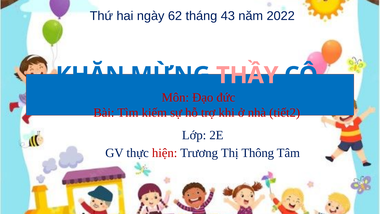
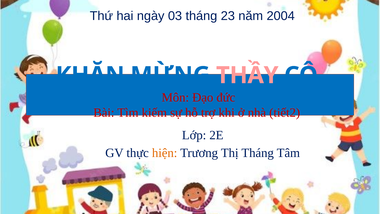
62: 62 -> 03 (175, 16)
43: 43 -> 23 (228, 16)
2022: 2022 -> 2004 (281, 16)
hiện colour: red -> orange (165, 153)
Thị Thông: Thông -> Tháng (258, 153)
